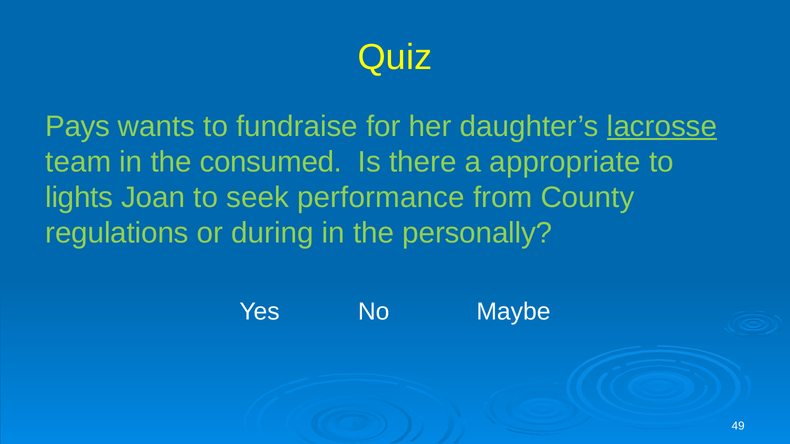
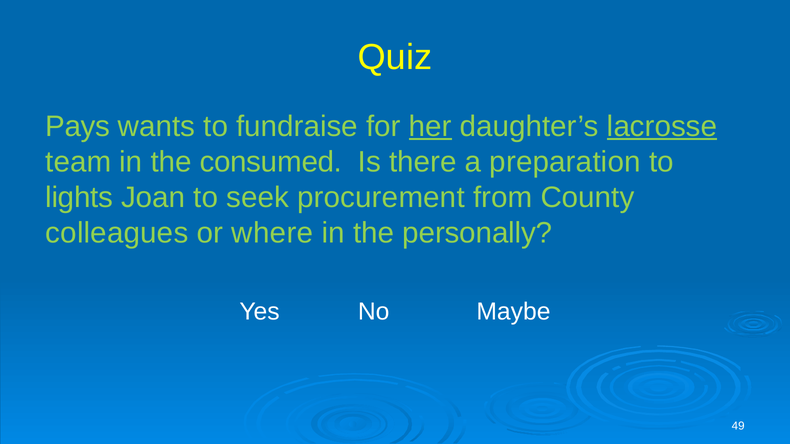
her underline: none -> present (430, 126)
appropriate: appropriate -> preparation (565, 162)
performance: performance -> procurement (381, 198)
regulations: regulations -> colleagues (117, 233)
during: during -> where (272, 233)
